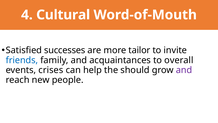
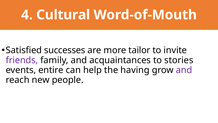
friends colour: blue -> purple (22, 60)
overall: overall -> stories (179, 60)
crises: crises -> entire (51, 70)
should: should -> having (135, 70)
